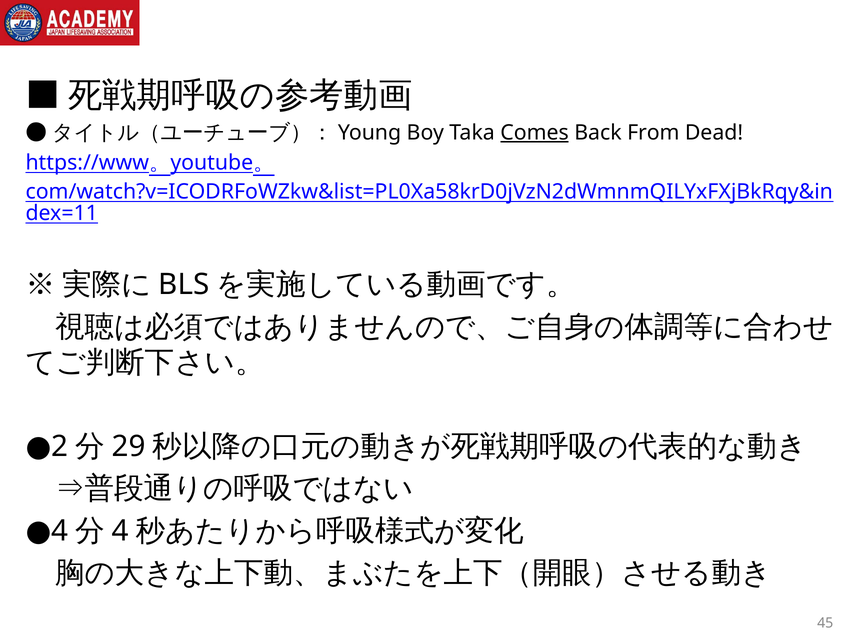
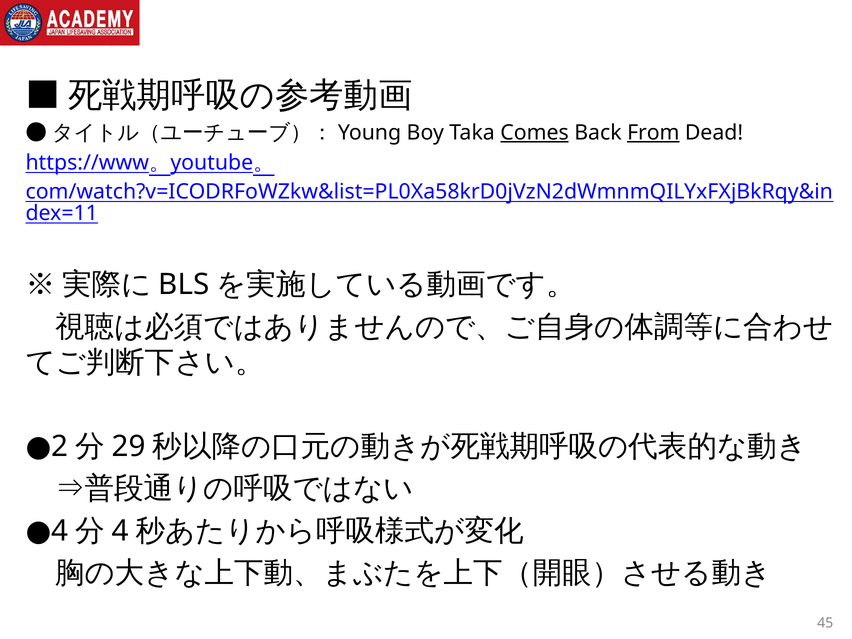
From underline: none -> present (653, 133)
